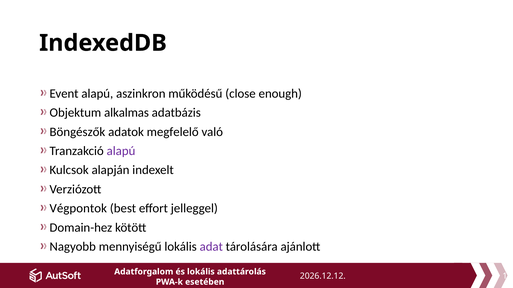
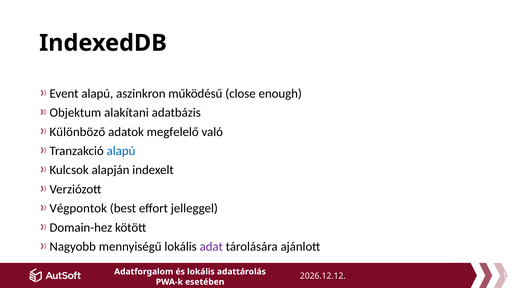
alkalmas: alkalmas -> alakítani (126, 113)
Böngészők: Böngészők -> Különböző (77, 132)
alapú colour: purple -> blue (121, 151)
